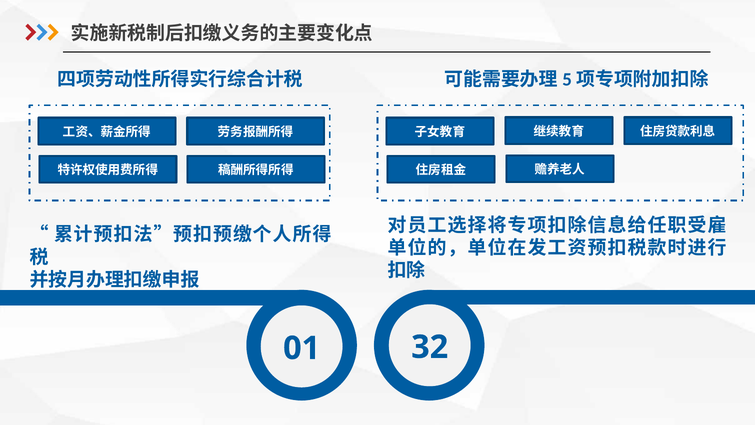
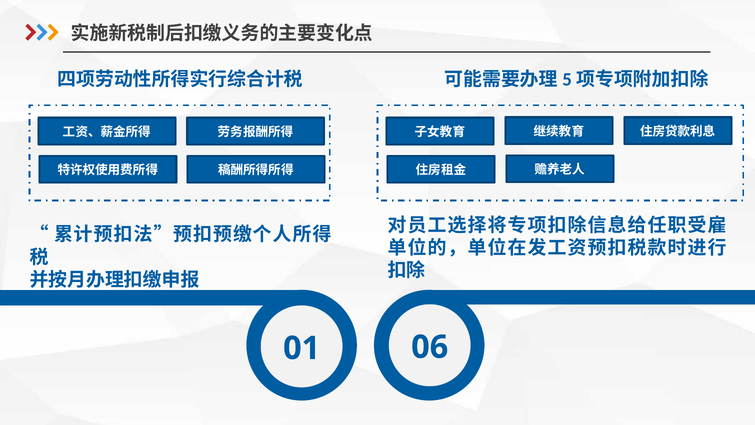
32: 32 -> 06 (430, 347)
